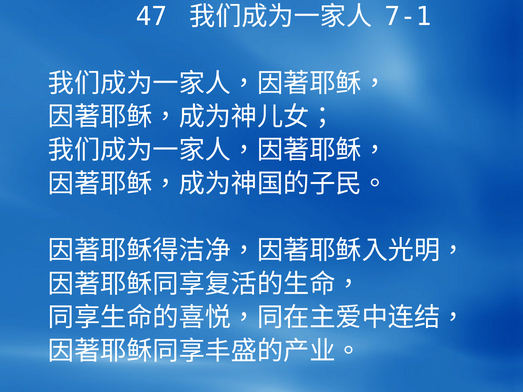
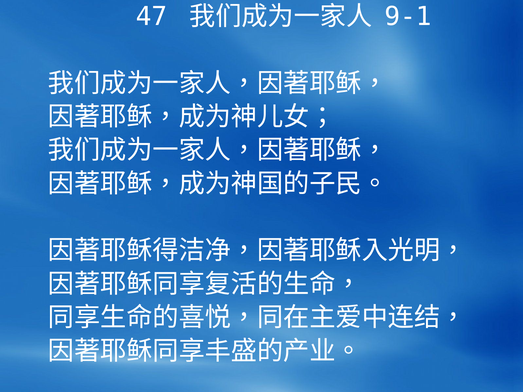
7-1: 7-1 -> 9-1 (408, 17)
